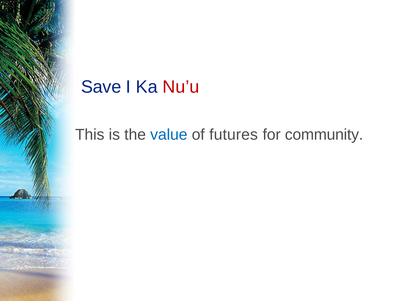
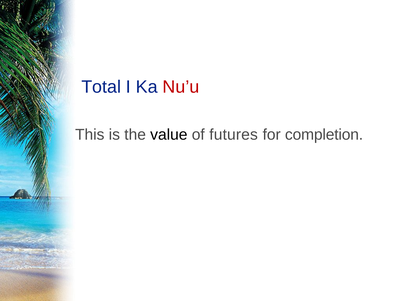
Save: Save -> Total (101, 87)
value colour: blue -> black (169, 134)
community: community -> completion (324, 134)
